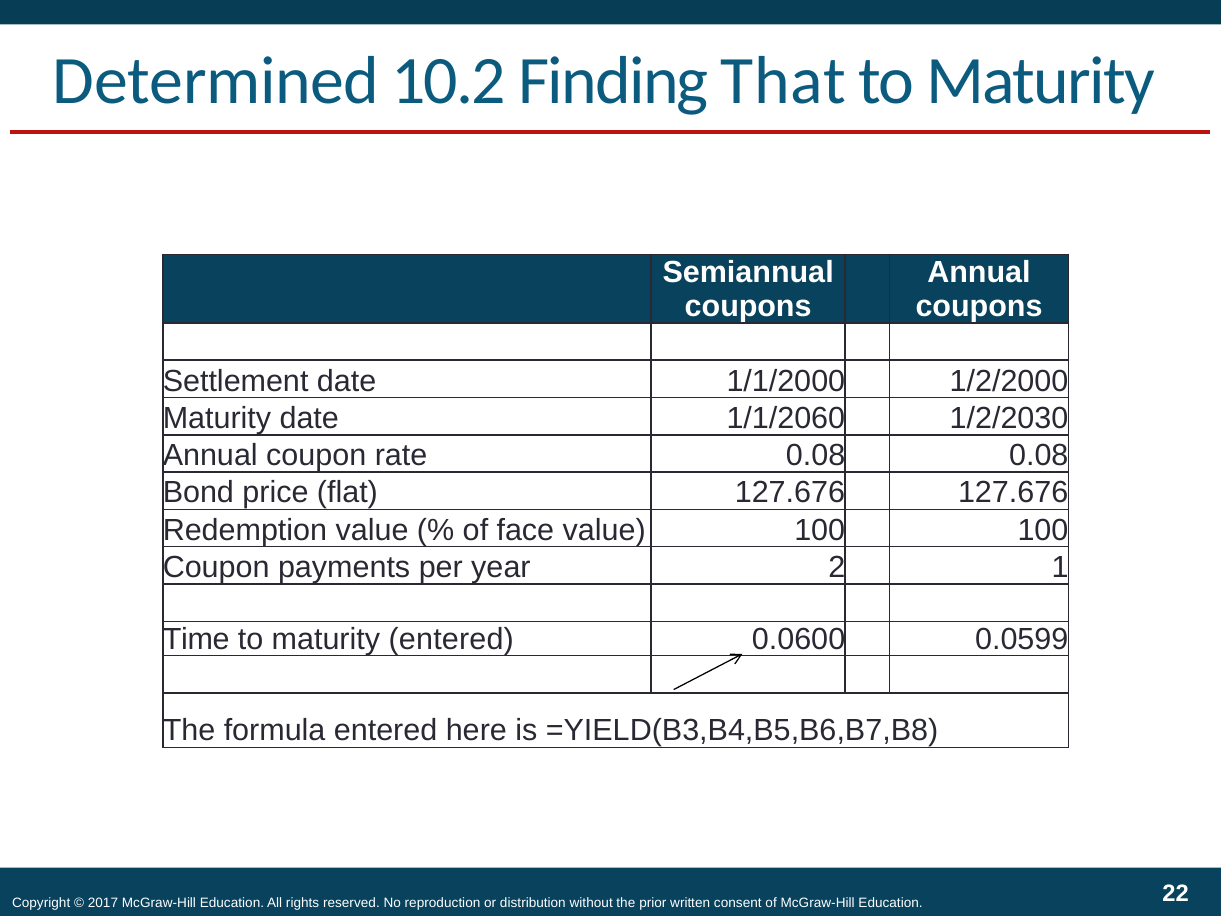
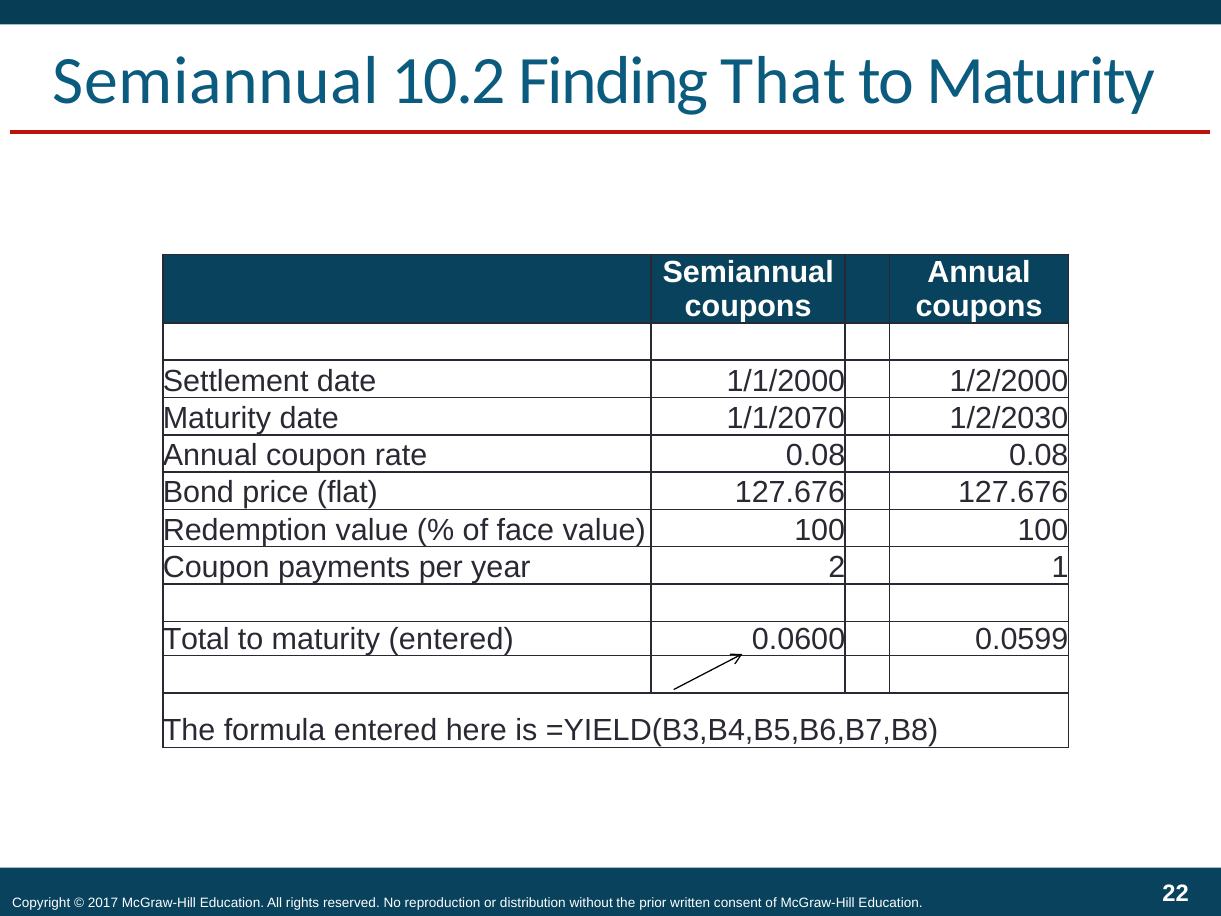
Determined: Determined -> Semiannual (216, 81)
1/1/2060: 1/1/2060 -> 1/1/2070 (786, 418)
Time: Time -> Total (196, 639)
